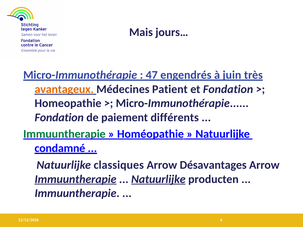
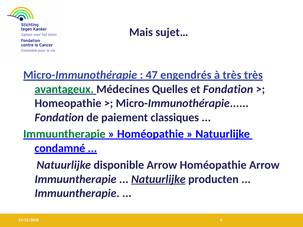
jours…: jours… -> sujet… (172, 32)
à juin: juin -> très (232, 75)
avantageux colour: orange -> green (64, 89)
Patient: Patient -> Quelles (170, 89)
différents: différents -> classiques (175, 118)
classiques: classiques -> disponible (119, 165)
Arrow Désavantages: Désavantages -> Homéopathie (213, 165)
Immuuntherapie underline: present -> none (76, 179)
